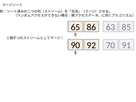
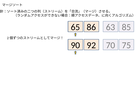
91: 91 -> 75 (126, 45)
